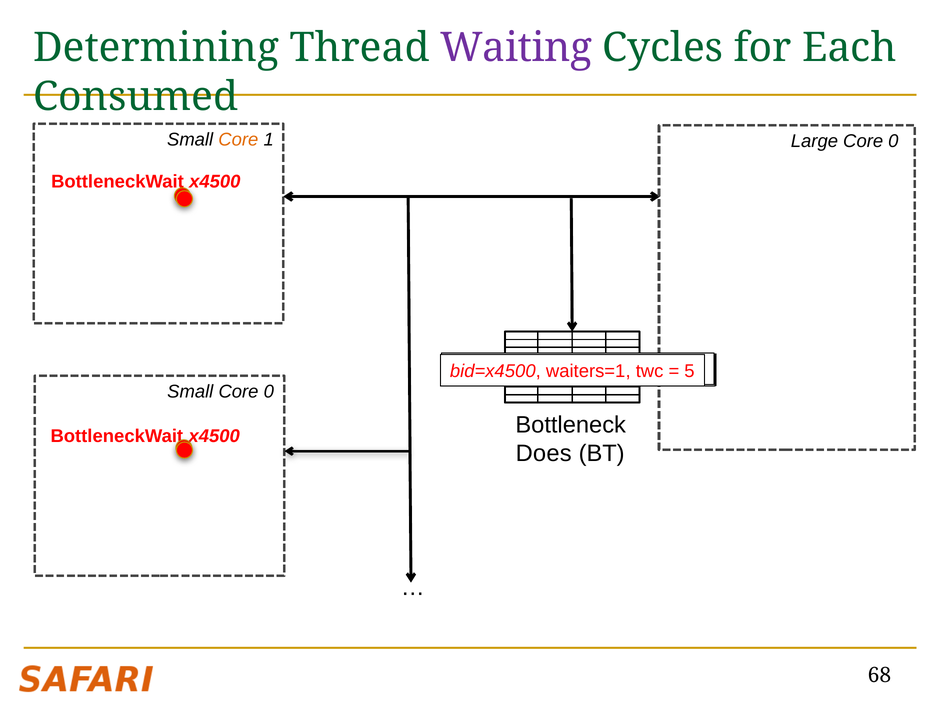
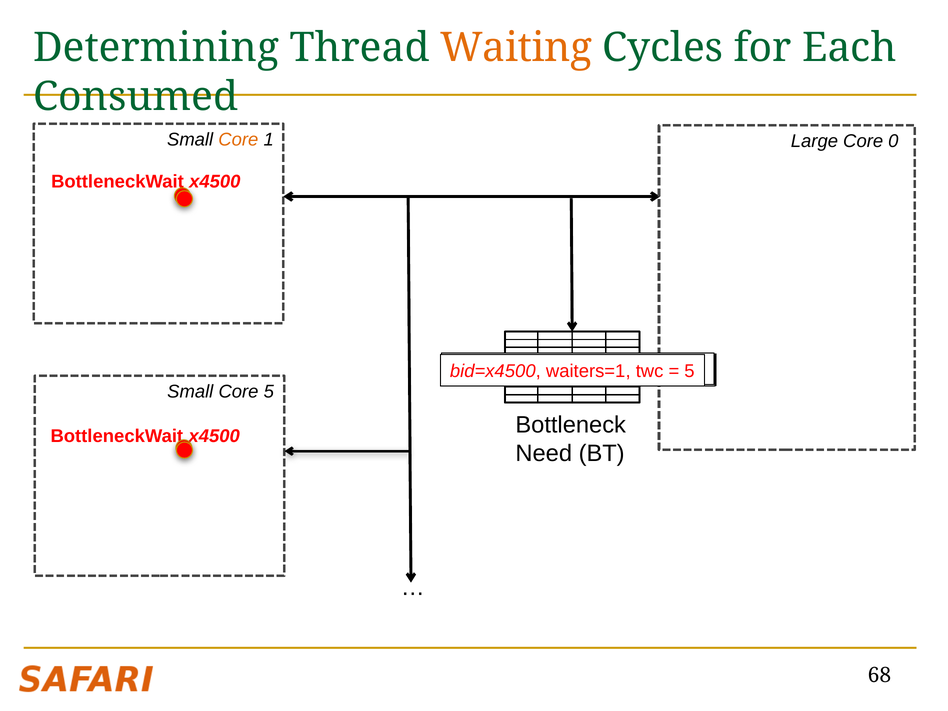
Waiting colour: purple -> orange (516, 48)
Small Core 0: 0 -> 5 (269, 392)
Does: Does -> Need (544, 453)
